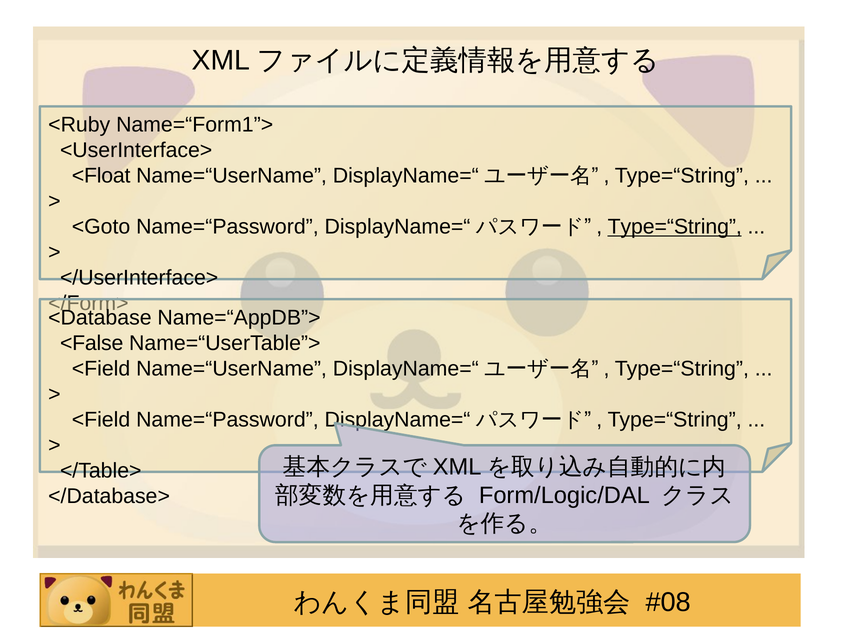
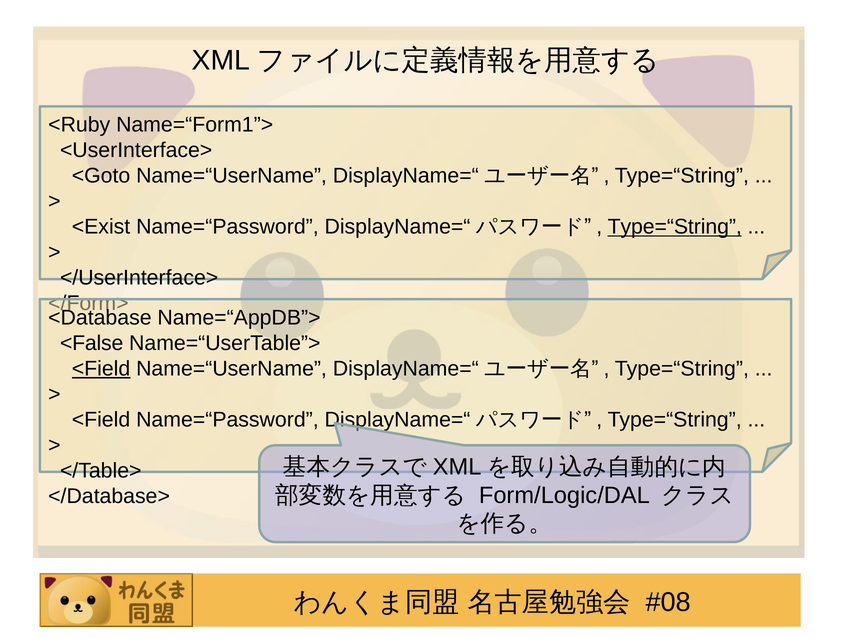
<Float: <Float -> <Goto (101, 176)
<Goto: <Goto -> <Exist (101, 227)
<Field underline: none -> present (101, 369)
